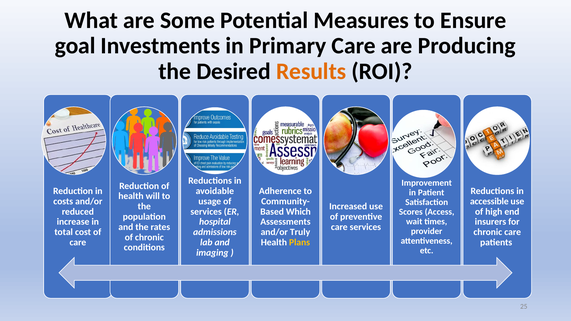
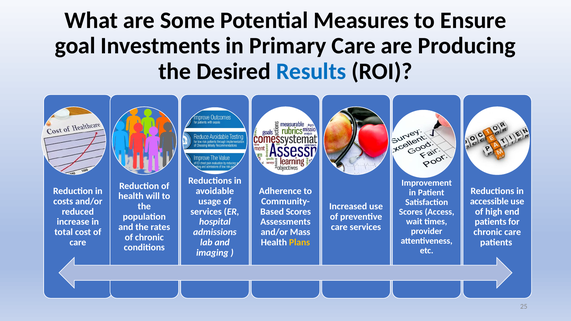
Results colour: orange -> blue (311, 71)
Which: Which -> Scores (298, 212)
insurers: insurers -> patients (491, 222)
Truly: Truly -> Mass (300, 232)
